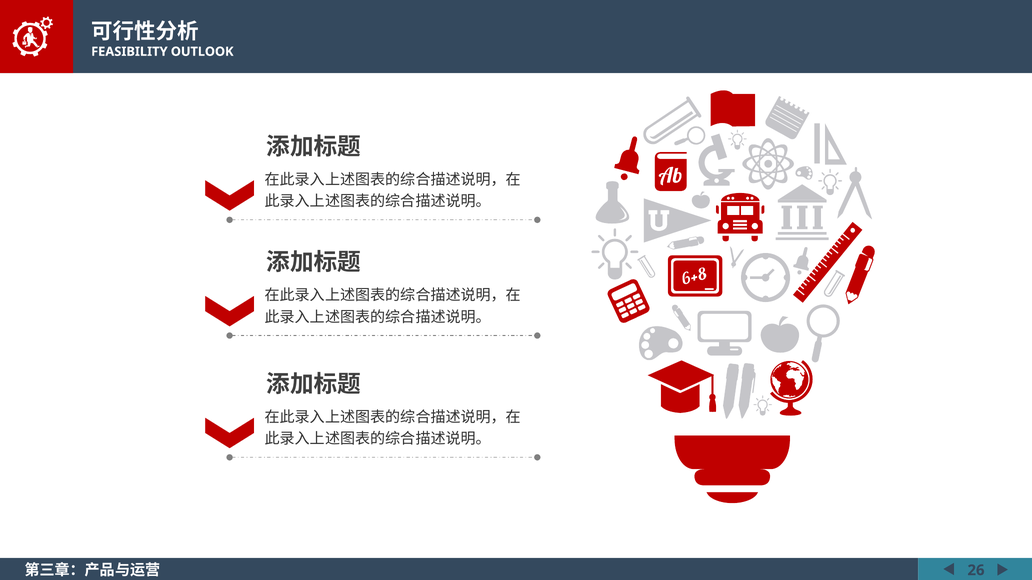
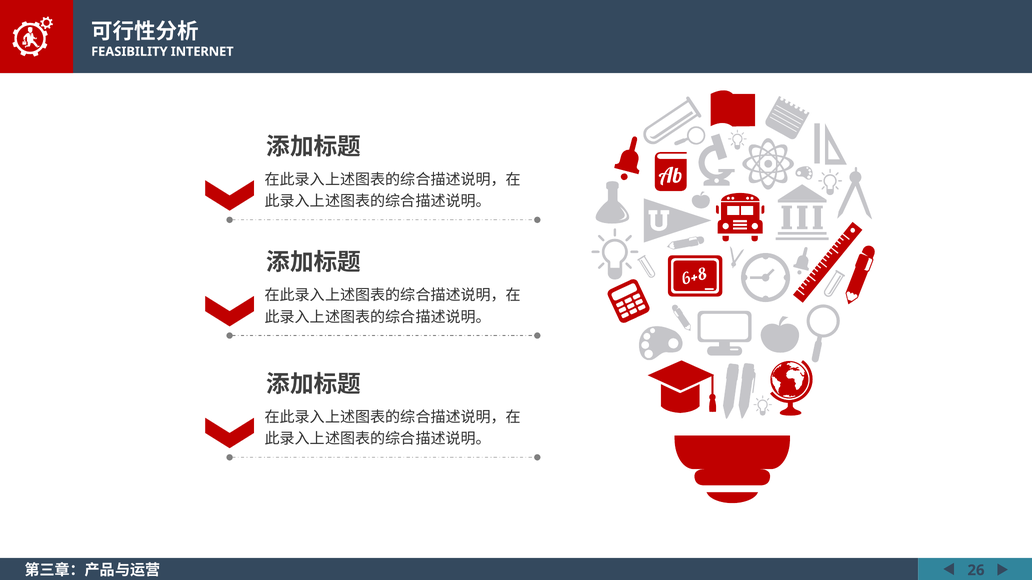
OUTLOOK: OUTLOOK -> INTERNET (202, 52)
